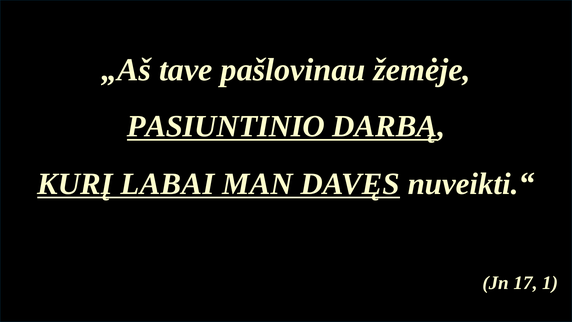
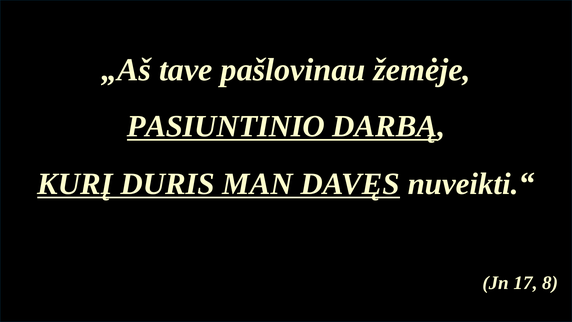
LABAI: LABAI -> DURIS (168, 184)
1: 1 -> 8 (550, 283)
